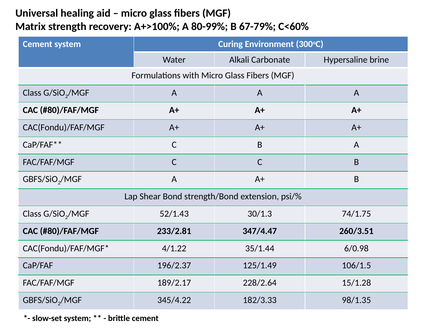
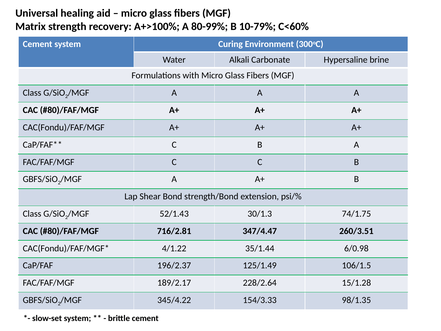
67-79%: 67-79% -> 10-79% (257, 26)
233/2.81: 233/2.81 -> 716/2.81 (174, 231)
182/3.33: 182/3.33 -> 154/3.33 (260, 300)
